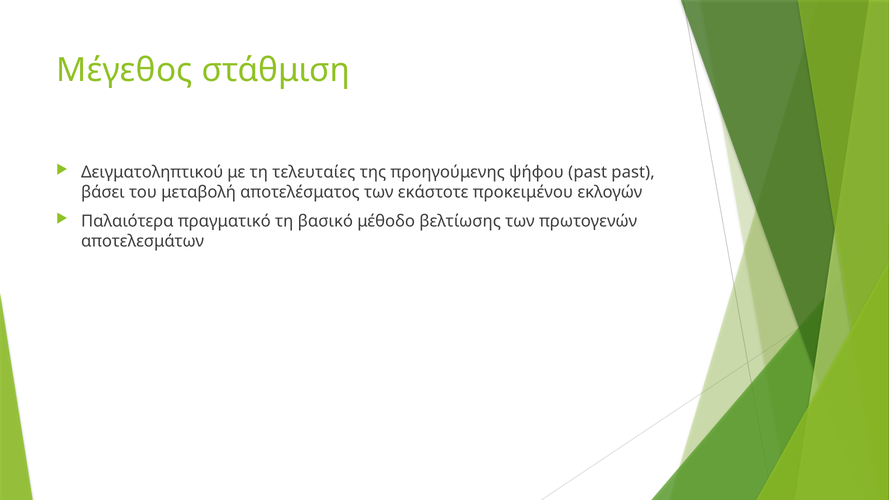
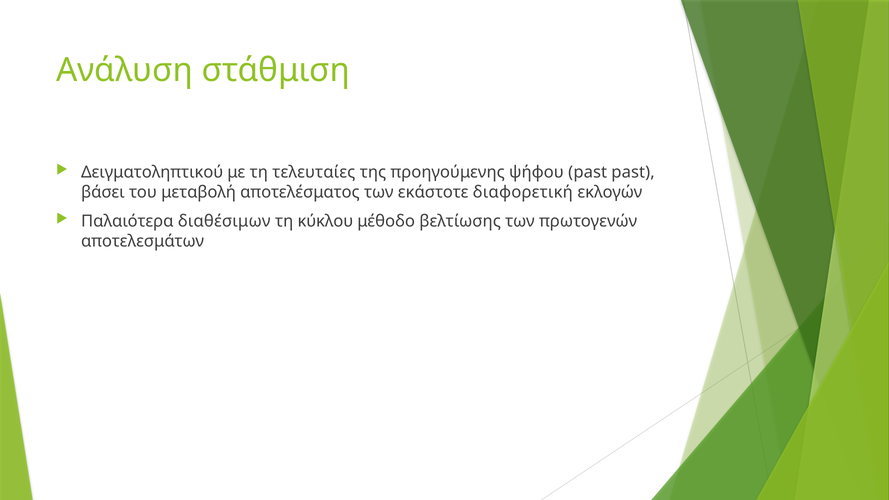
Μέγεθος: Μέγεθος -> Ανάλυση (125, 70)
προκειμένου: προκειμένου -> διαφορετική (523, 192)
πραγματικό: πραγματικό -> διαθέσιμων (224, 221)
βασικό: βασικό -> κύκλου (325, 221)
